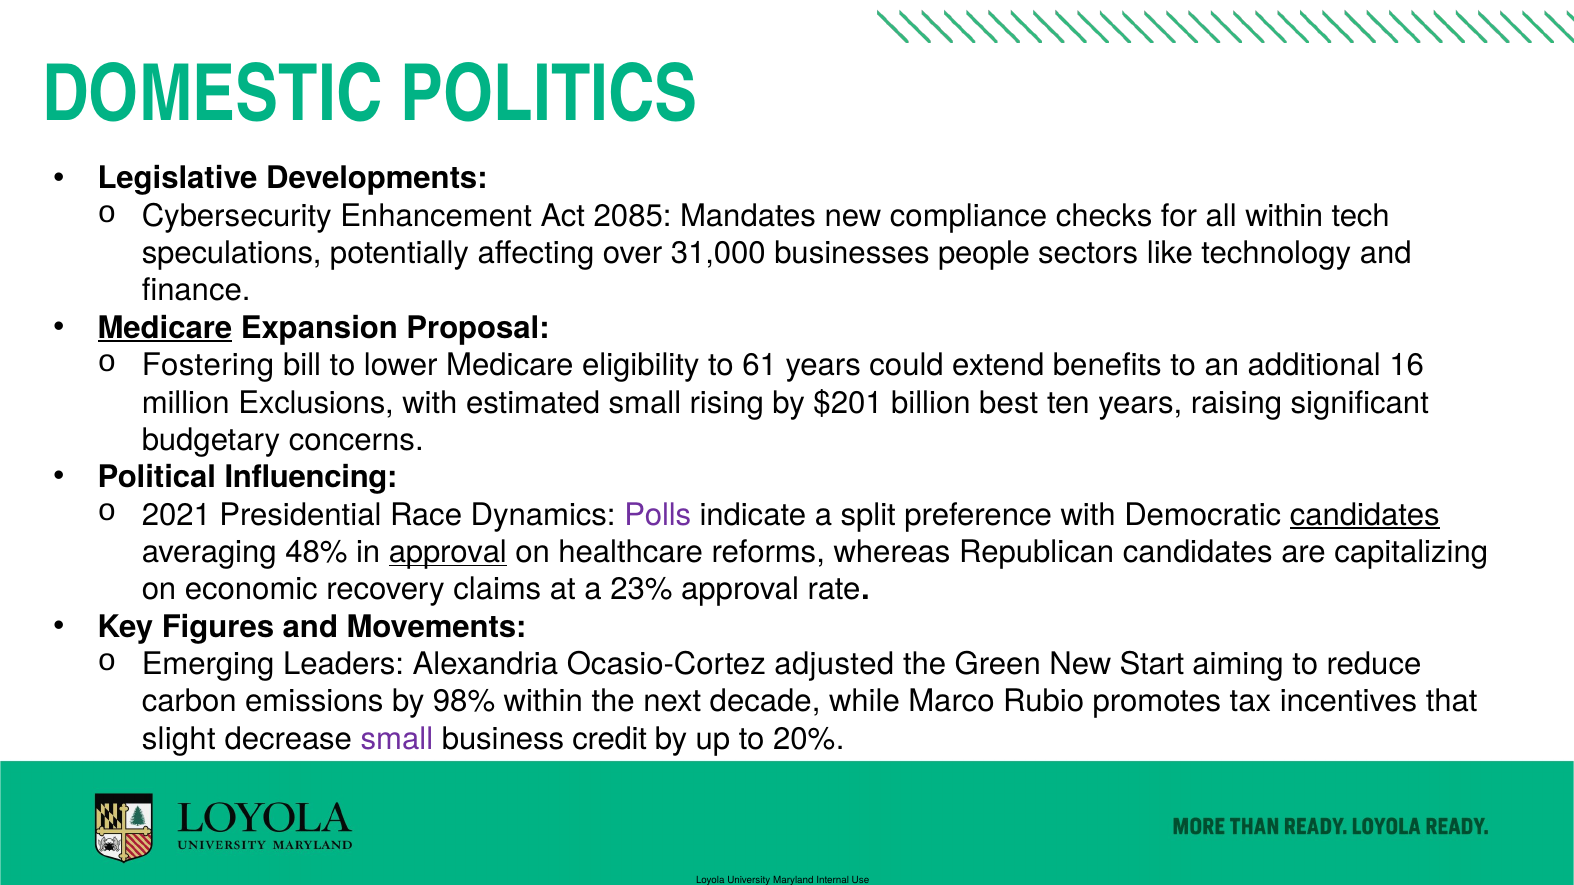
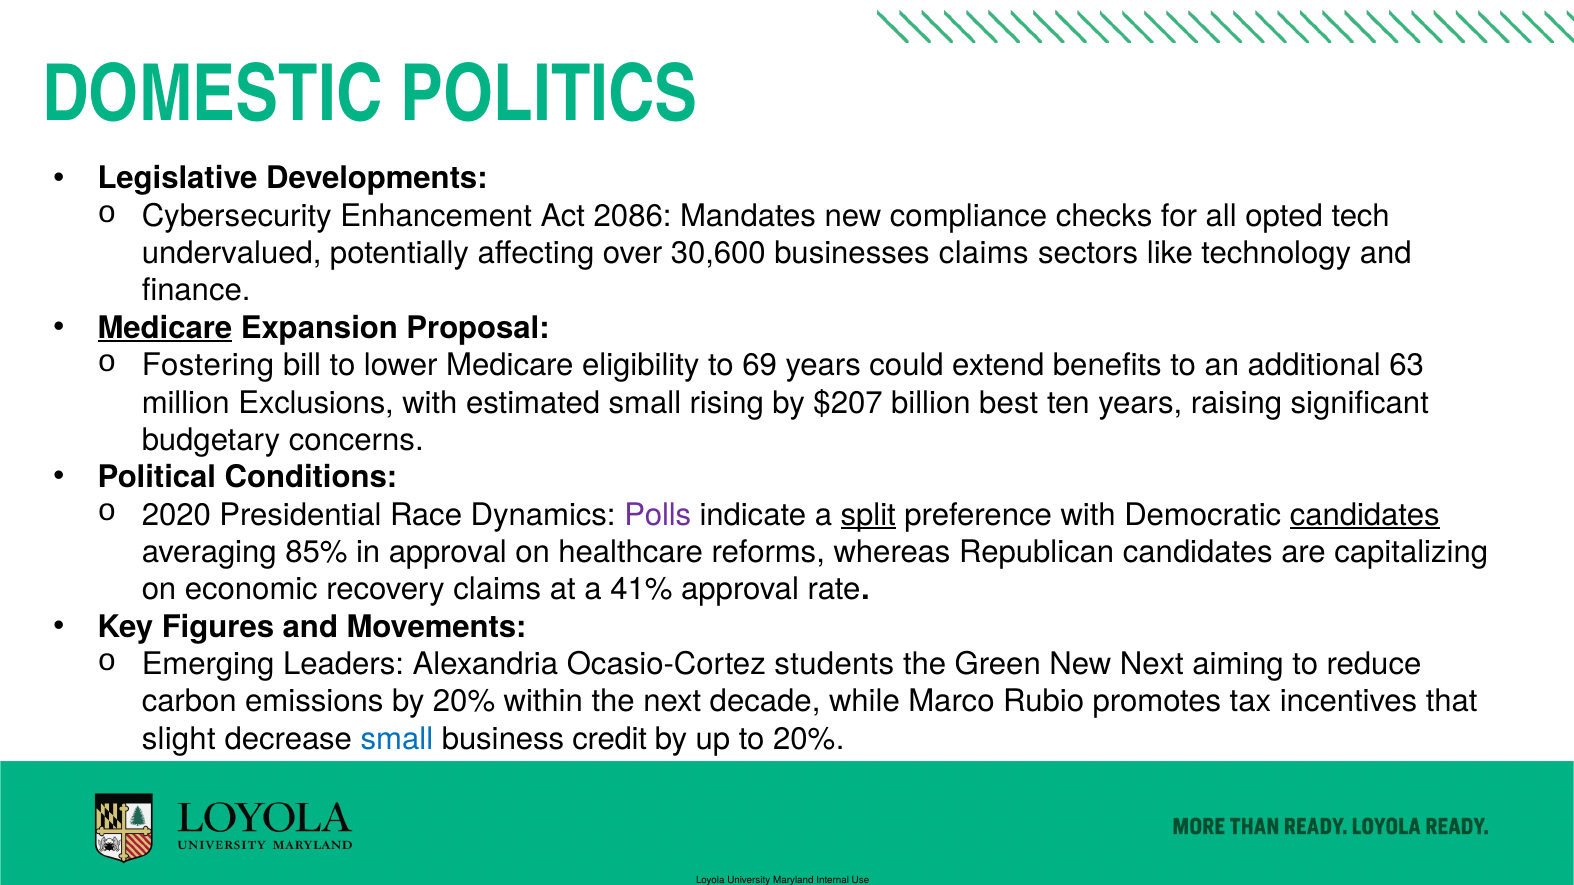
2085: 2085 -> 2086 (633, 216)
all within: within -> opted (1284, 216)
speculations: speculations -> undervalued (232, 253)
31,000: 31,000 -> 30,600 (718, 253)
businesses people: people -> claims (984, 253)
61: 61 -> 69 (760, 366)
16: 16 -> 63 (1407, 366)
$201: $201 -> $207 (848, 403)
Influencing: Influencing -> Conditions (311, 478)
2021: 2021 -> 2020 (176, 515)
split underline: none -> present (868, 515)
48%: 48% -> 85% (316, 552)
approval underline: present -> none (448, 552)
23%: 23% -> 41% (642, 590)
adjusted: adjusted -> students (834, 664)
New Start: Start -> Next (1152, 664)
by 98%: 98% -> 20% (464, 702)
small colour: purple -> blue (397, 739)
